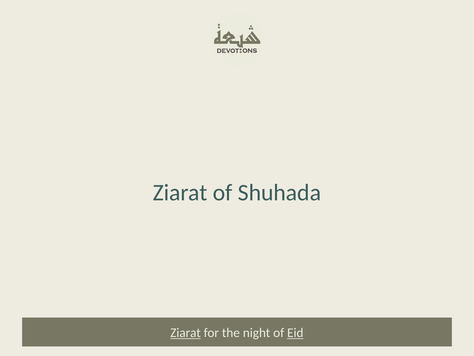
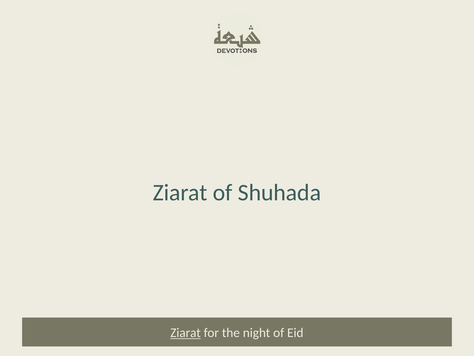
Eid underline: present -> none (295, 332)
